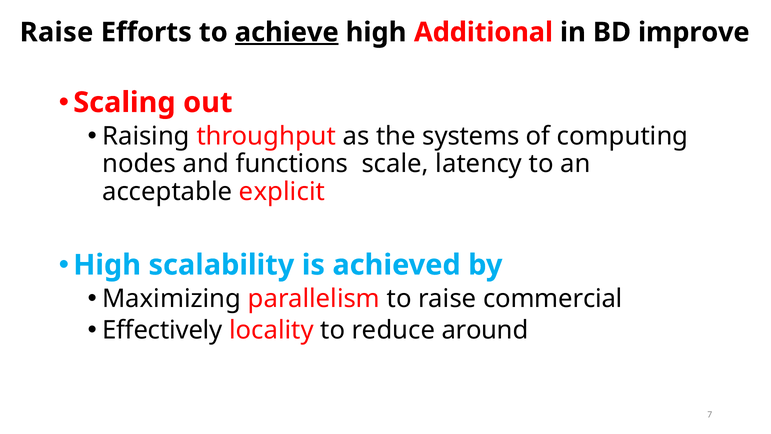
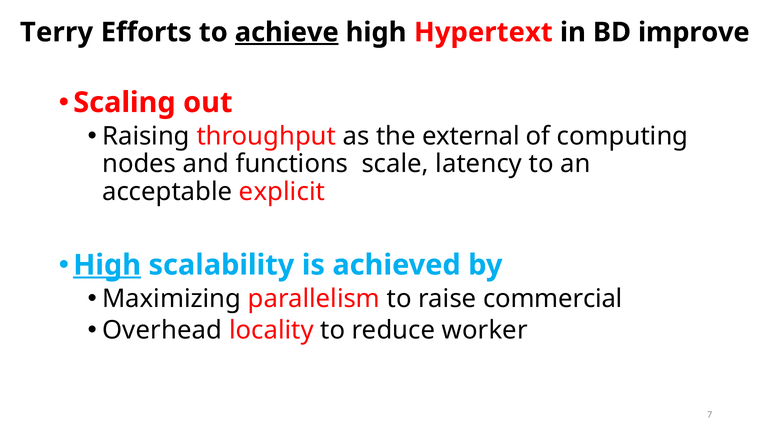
Raise: Raise -> Terry (57, 32)
Additional: Additional -> Hypertext (483, 32)
systems: systems -> external (471, 136)
High underline: none -> present (107, 265)
Effectively: Effectively -> Overhead (162, 330)
around: around -> worker (485, 330)
